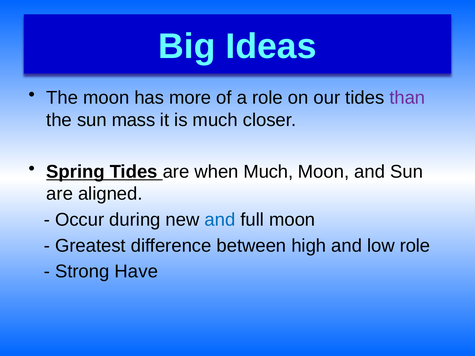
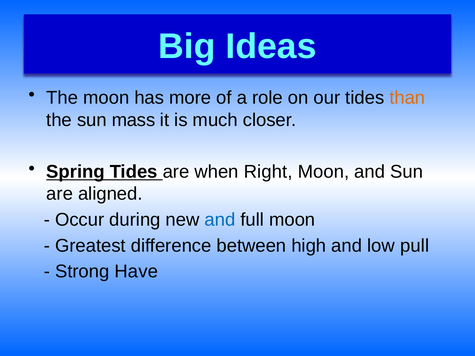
than colour: purple -> orange (407, 98)
when Much: Much -> Right (268, 172)
low role: role -> pull (415, 246)
